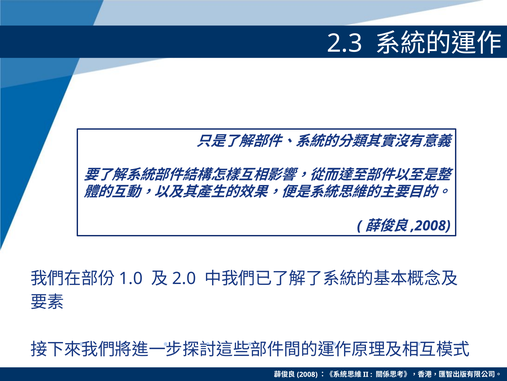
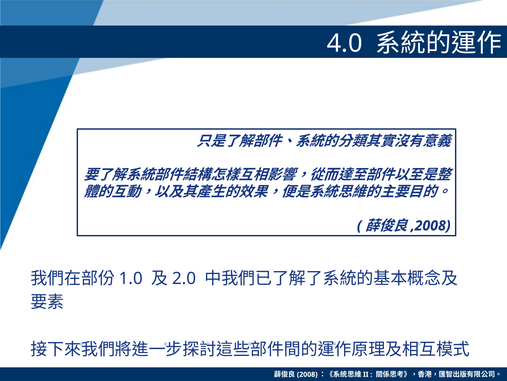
2.3: 2.3 -> 4.0 (345, 43)
